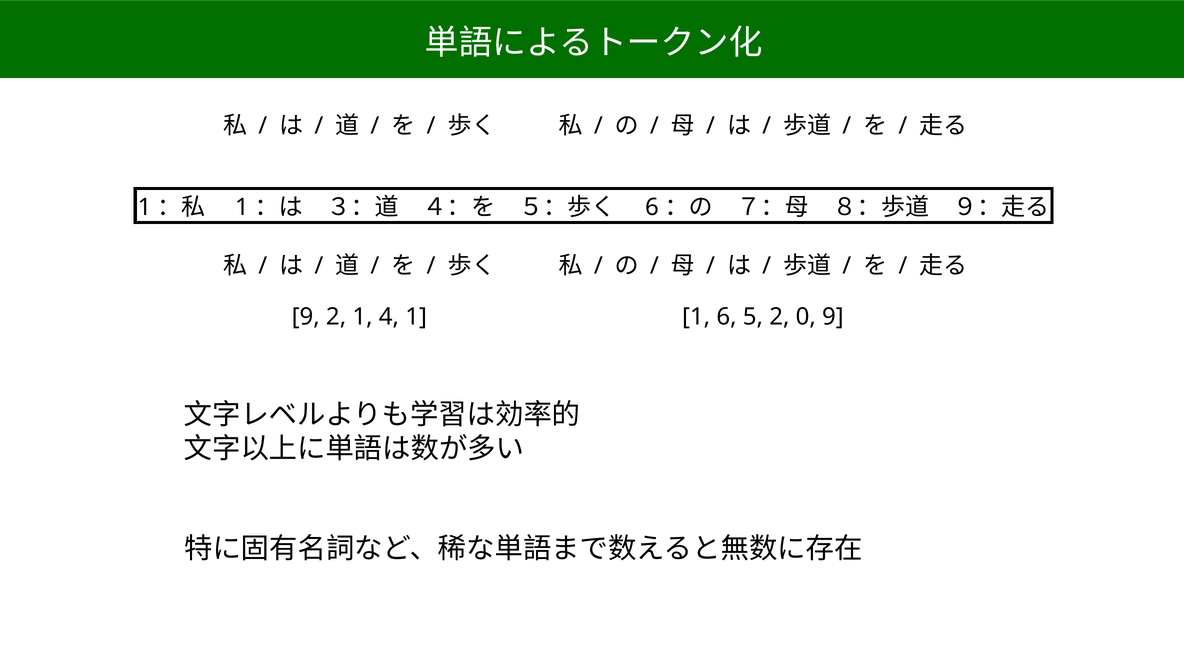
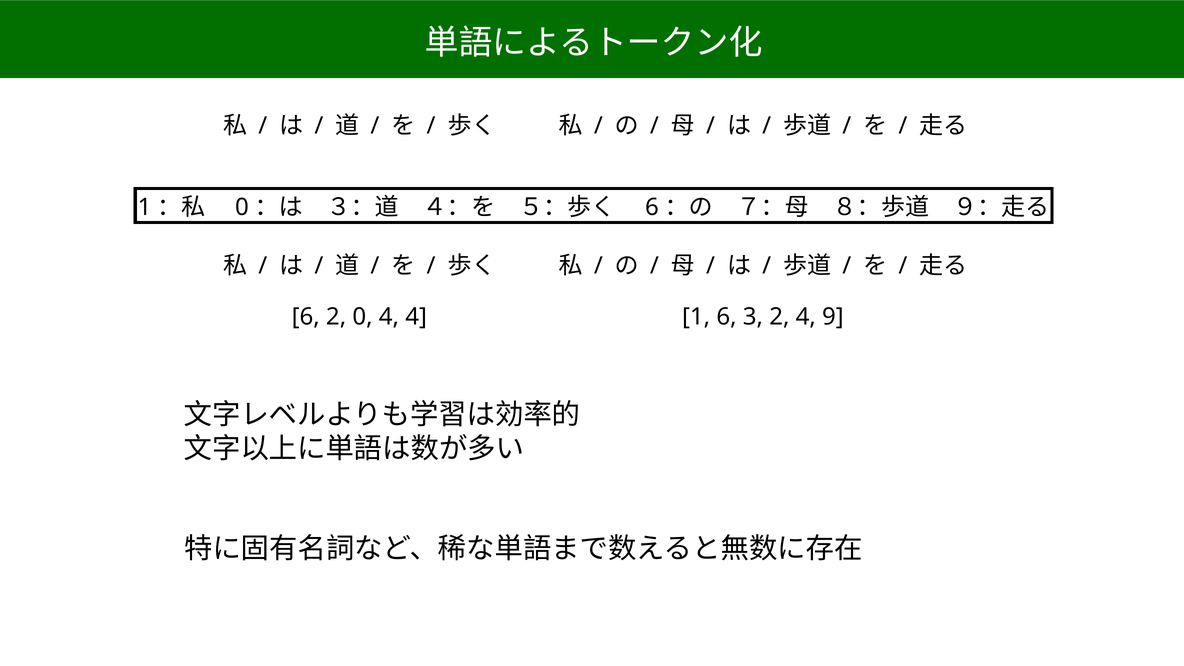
1: 1 -> 0 (242, 207)
9: 9 -> 6 (306, 317)
2 1: 1 -> 0 (363, 317)
4 1: 1 -> 4 (416, 317)
5: 5 -> 3 (753, 317)
2 0: 0 -> 4 (806, 317)
